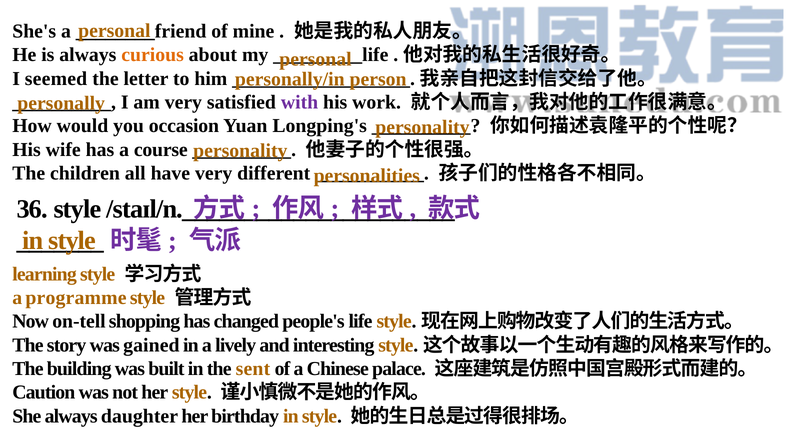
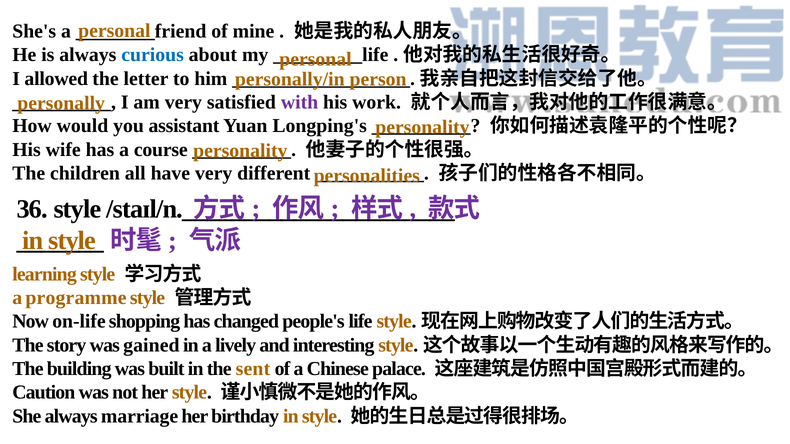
curious colour: orange -> blue (153, 55)
seemed: seemed -> allowed (56, 79)
occasion: occasion -> assistant (184, 126)
on-tell: on-tell -> on-life (79, 322)
daughter: daughter -> marriage (140, 417)
